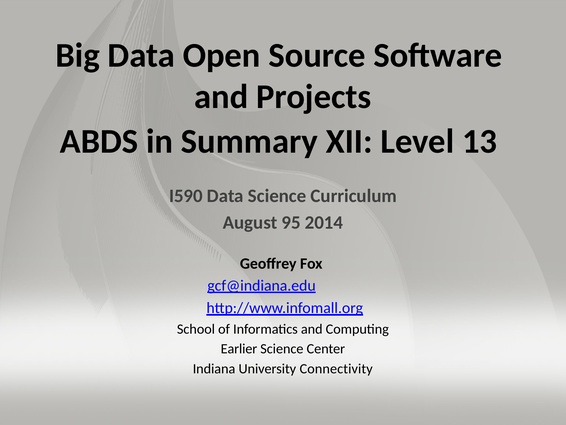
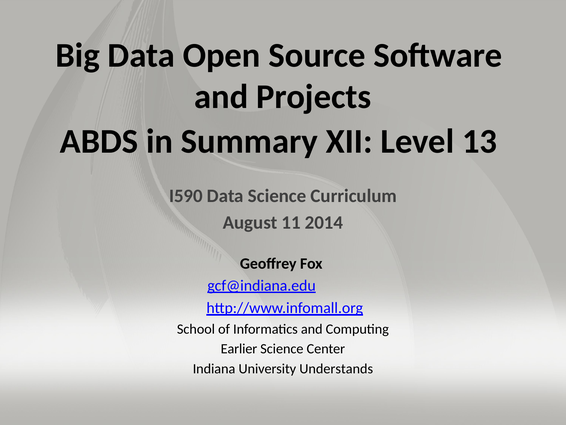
95: 95 -> 11 (291, 222)
Connectivity: Connectivity -> Understands (336, 368)
